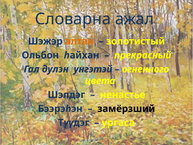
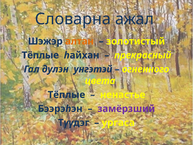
Ольбон: Ольбон -> Тёплые (40, 55)
Шэлдэг: Шэлдэг -> Тёплые (66, 95)
замёрзший colour: black -> purple (126, 109)
